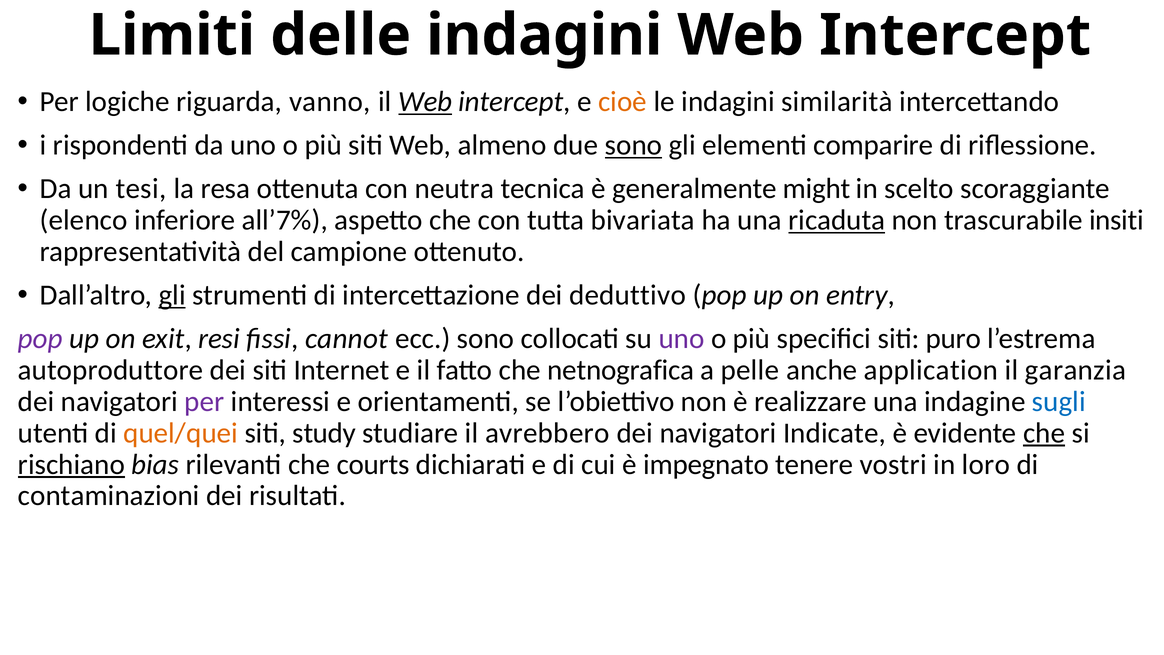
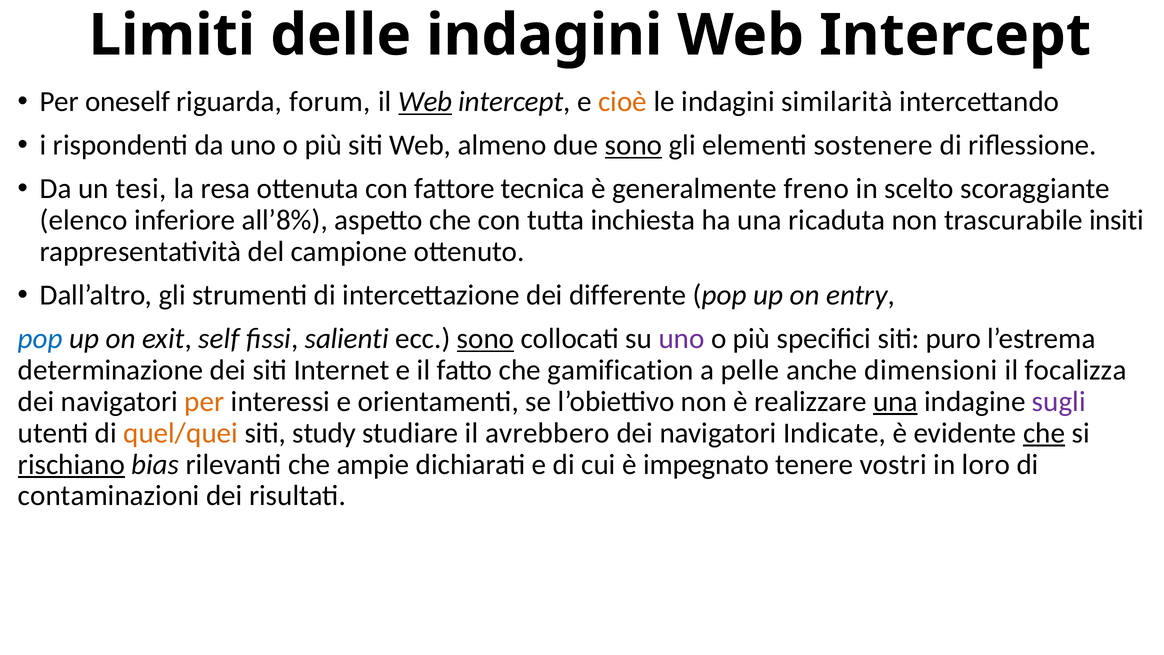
logiche: logiche -> oneself (128, 102)
vanno: vanno -> forum (330, 102)
comparire: comparire -> sostenere (873, 145)
neutra: neutra -> fattore (455, 189)
might: might -> freno (816, 189)
all’7%: all’7% -> all’8% (285, 220)
bivariata: bivariata -> inchiesta (643, 220)
ricaduta underline: present -> none (837, 220)
gli underline: present -> none (172, 295)
deduttivo: deduttivo -> differente (628, 295)
pop colour: purple -> blue (40, 339)
resi: resi -> self (219, 339)
cannot: cannot -> salienti (347, 339)
sono underline: none -> present (486, 339)
autoproduttore: autoproduttore -> determinazione (111, 370)
netnografica: netnografica -> gamification (621, 370)
application: application -> dimensioni (931, 370)
garanzia: garanzia -> focalizza (1076, 370)
per colour: purple -> orange (204, 401)
una underline: none -> present (895, 401)
sugli colour: blue -> purple (1059, 401)
courts: courts -> ampie (373, 464)
